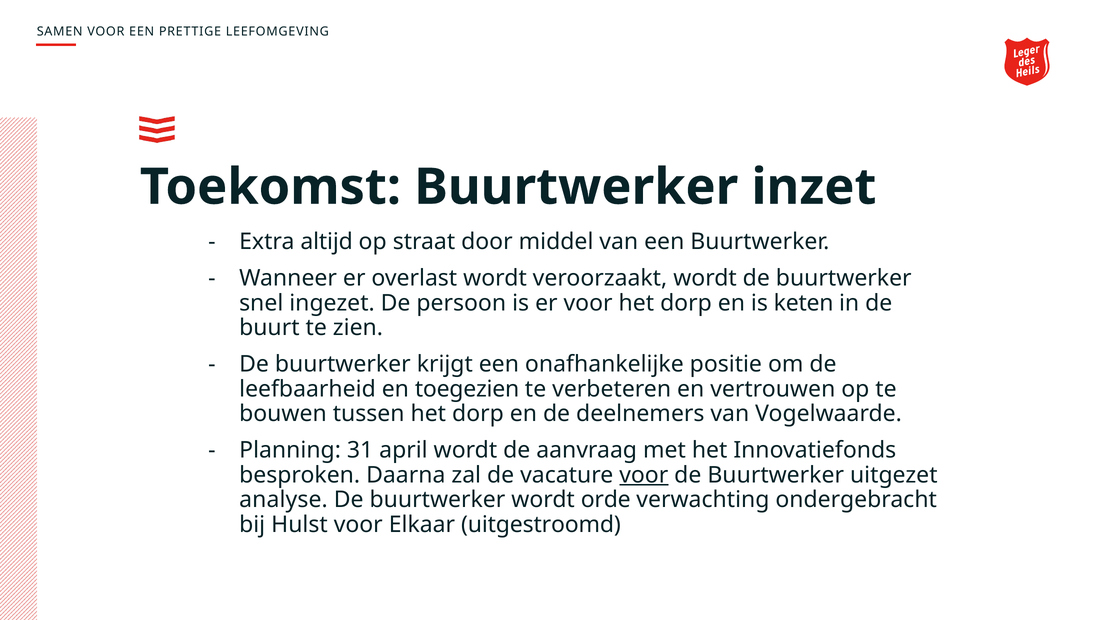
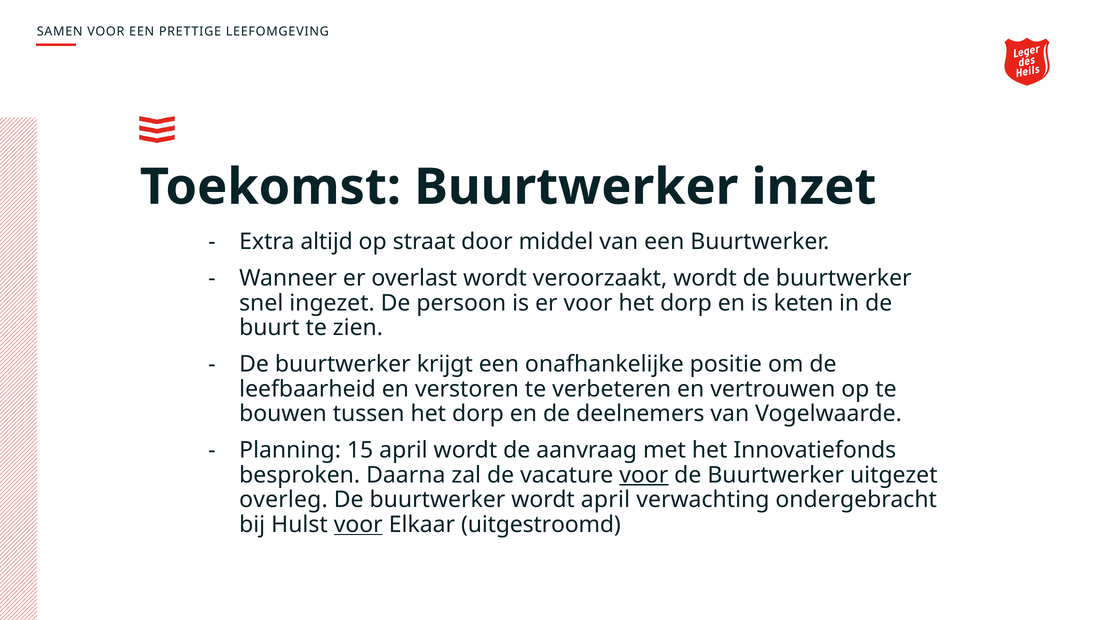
toegezien: toegezien -> verstoren (467, 389)
31: 31 -> 15 (360, 450)
analyse: analyse -> overleg (283, 500)
wordt orde: orde -> april (605, 500)
voor underline: none -> present (358, 525)
